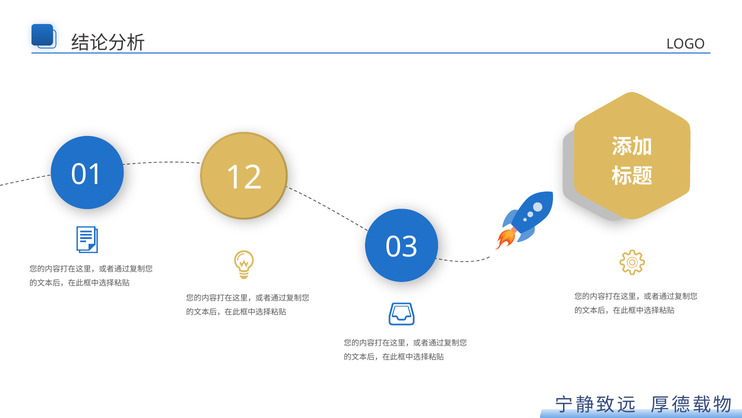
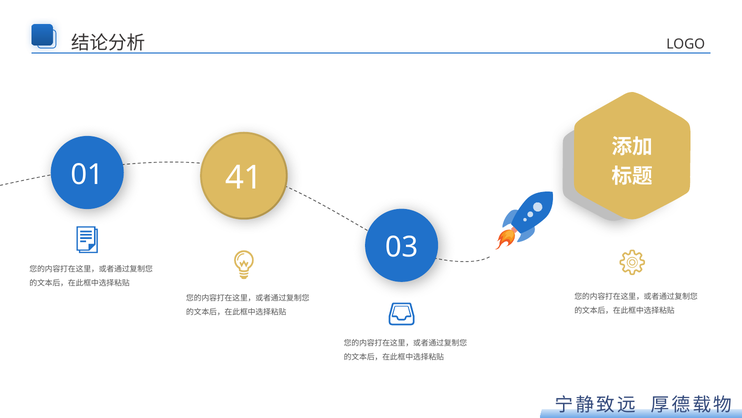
12: 12 -> 41 (244, 178)
